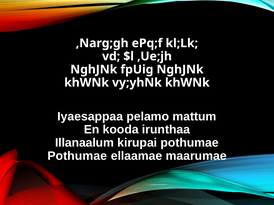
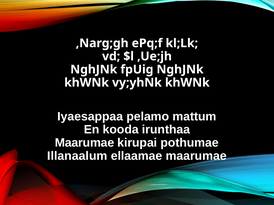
Illanaalum: Illanaalum -> Maarumae (85, 143)
Pothumae: Pothumae -> Illanaalum (77, 156)
